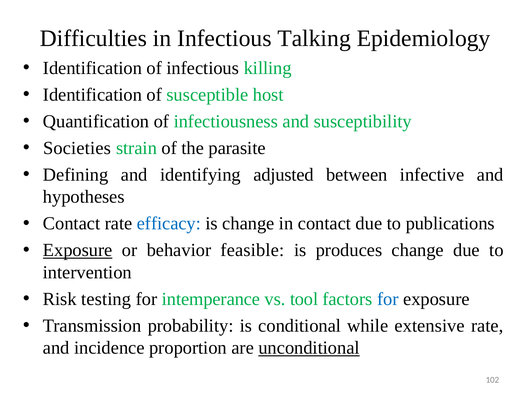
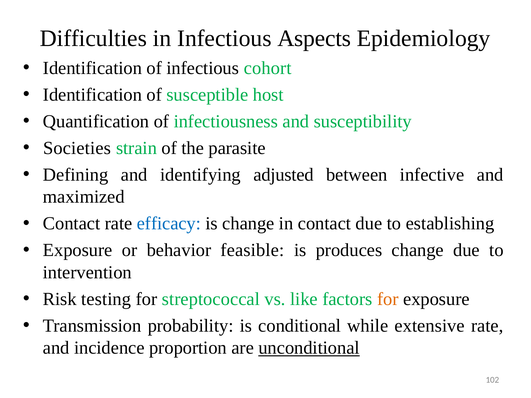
Talking: Talking -> Aspects (314, 38)
killing: killing -> cohort (268, 68)
hypotheses: hypotheses -> maximized (84, 197)
publications: publications -> establishing (450, 224)
Exposure underline: present -> none (78, 250)
intemperance: intemperance -> streptococcal (211, 299)
tool: tool -> like (304, 299)
for colour: blue -> orange (388, 299)
